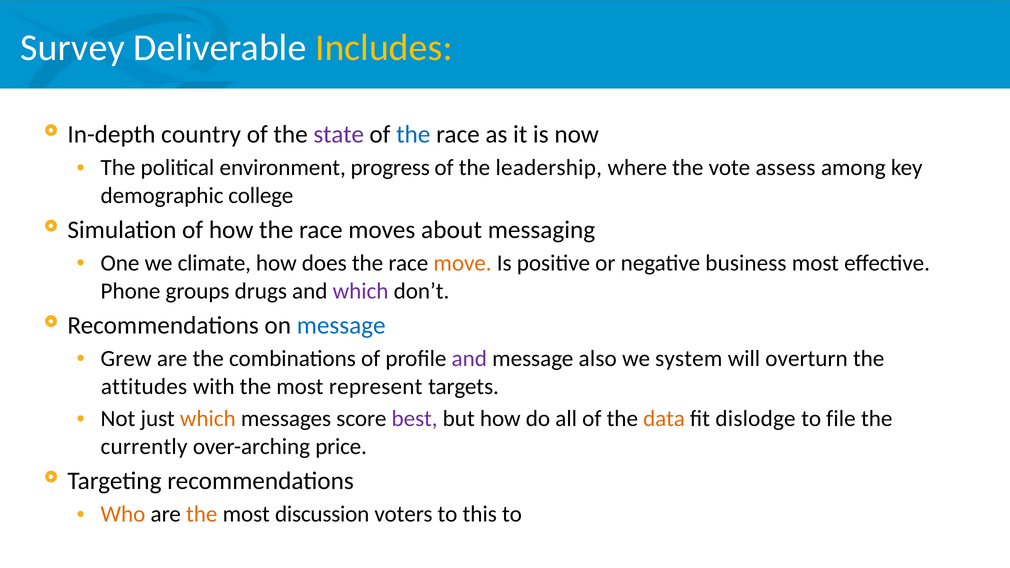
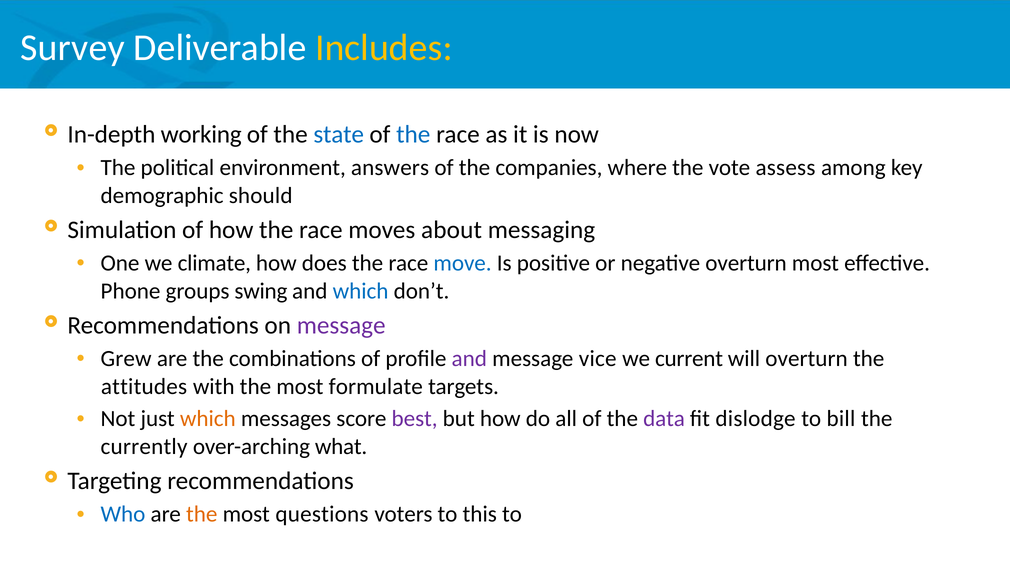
country: country -> working (201, 134)
state colour: purple -> blue (339, 134)
progress: progress -> answers (390, 168)
leadership: leadership -> companies (549, 168)
college: college -> should (261, 196)
move colour: orange -> blue (463, 263)
negative business: business -> overturn (746, 263)
drugs: drugs -> swing (261, 291)
which colour: purple -> blue (361, 291)
message colour: blue -> purple (341, 325)
also: also -> vice (598, 359)
system: system -> current (689, 359)
represent: represent -> formulate (376, 387)
data colour: orange -> purple (664, 419)
file: file -> bill (841, 419)
price: price -> what (341, 447)
Who colour: orange -> blue (123, 514)
discussion: discussion -> questions (322, 514)
